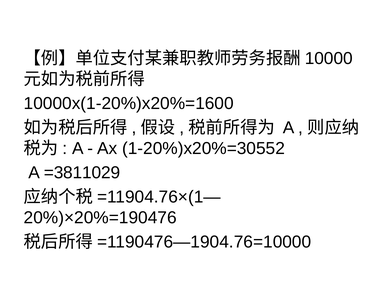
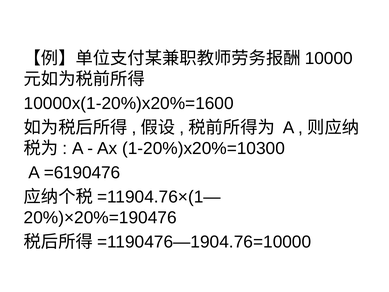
1-20%)x20%=30552: 1-20%)x20%=30552 -> 1-20%)x20%=10300 (204, 148)
=3811029: =3811029 -> =6190476 (82, 172)
